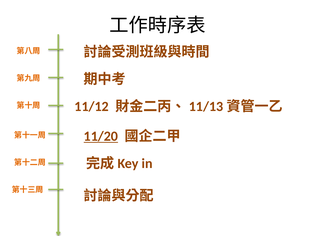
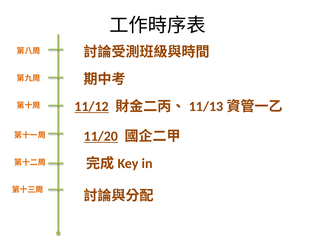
11/12 underline: none -> present (92, 107)
